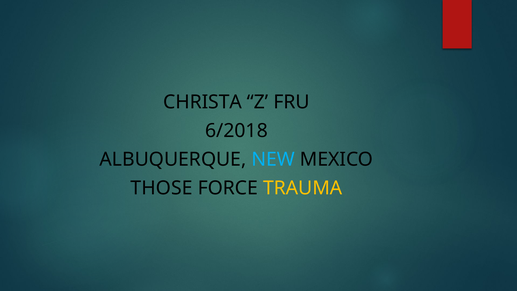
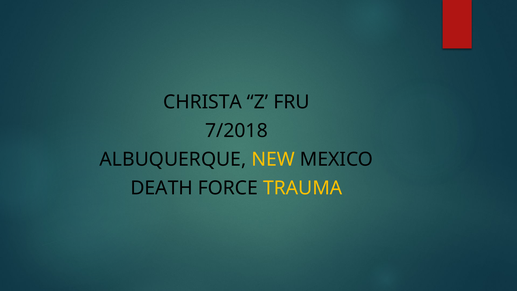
6/2018: 6/2018 -> 7/2018 (236, 131)
NEW colour: light blue -> yellow (273, 159)
THOSE: THOSE -> DEATH (162, 188)
